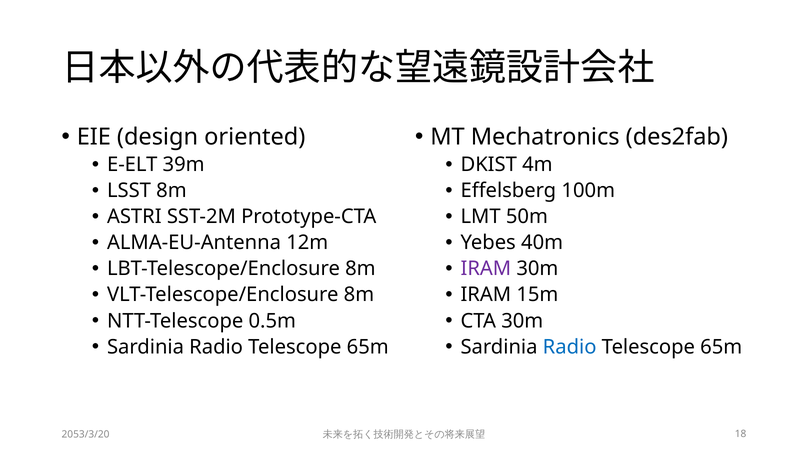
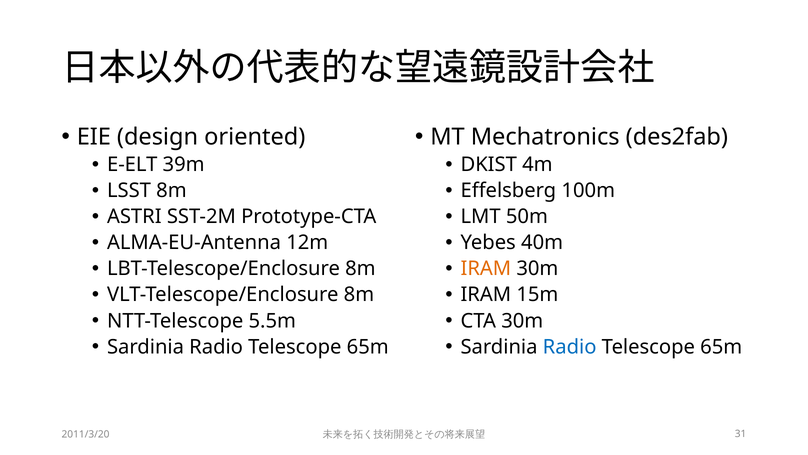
IRAM colour: purple -> orange (486, 268)
0.5m: 0.5m -> 5.5m (272, 320)
2053/3/20: 2053/3/20 -> 2011/3/20 (86, 434)
18: 18 -> 31 (741, 433)
